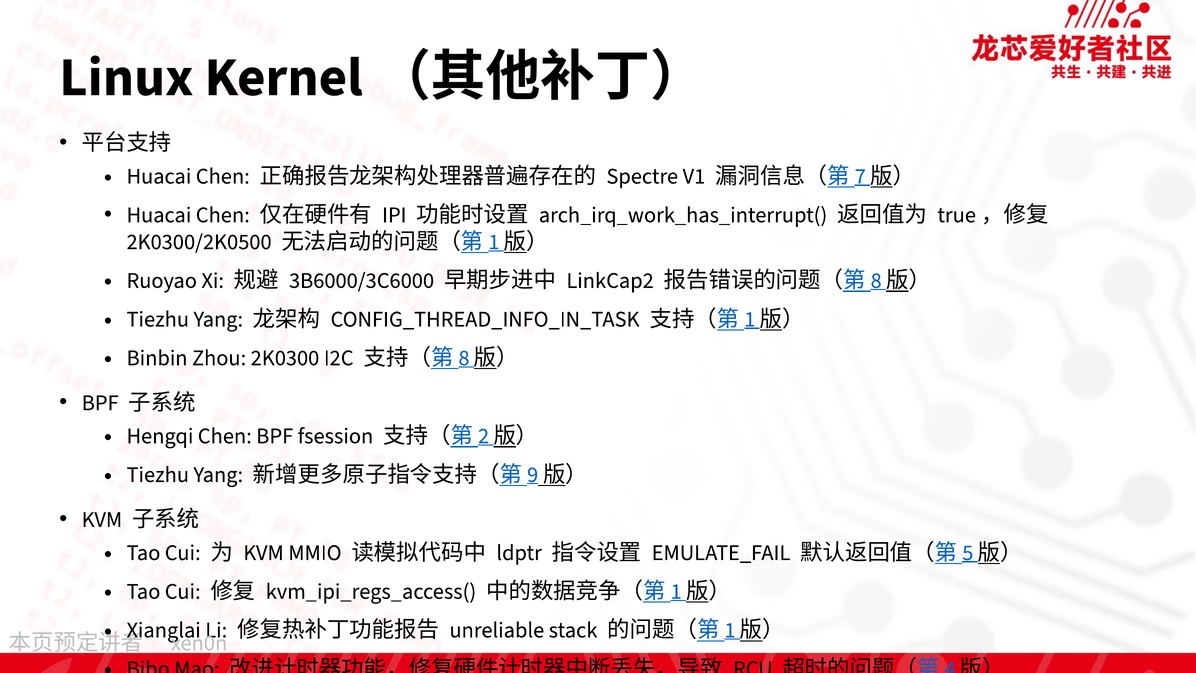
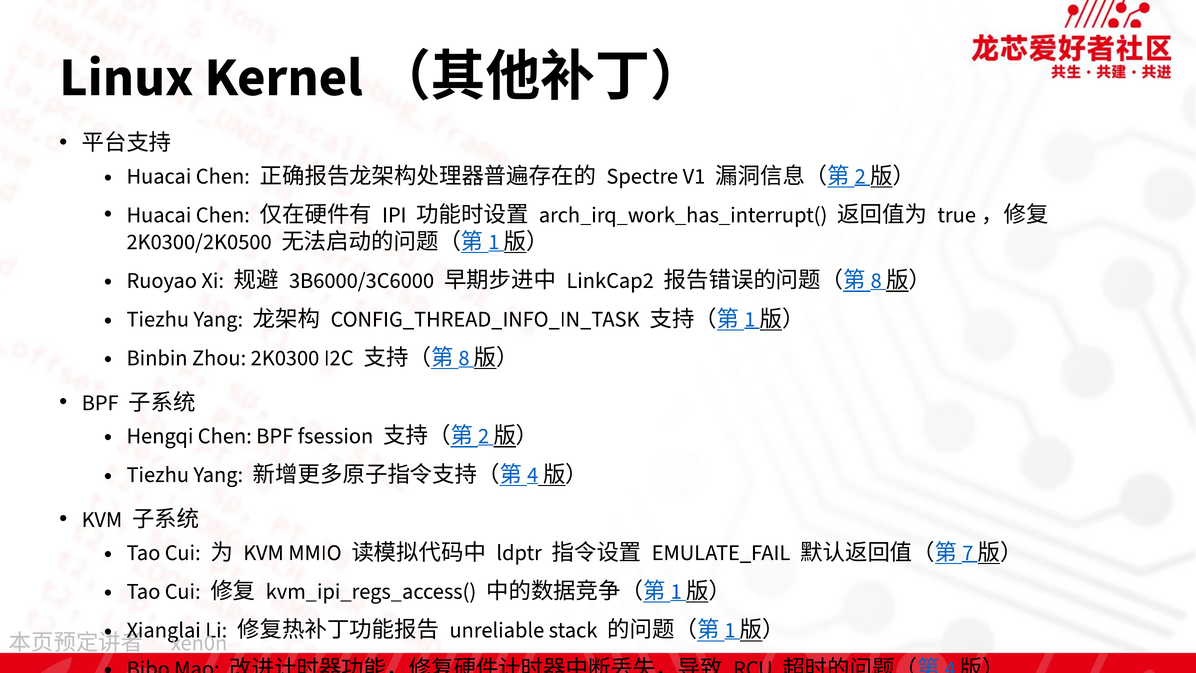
7: 7 -> 2 (860, 176)
9: 9 -> 4 (533, 474)
5: 5 -> 7 (968, 552)
